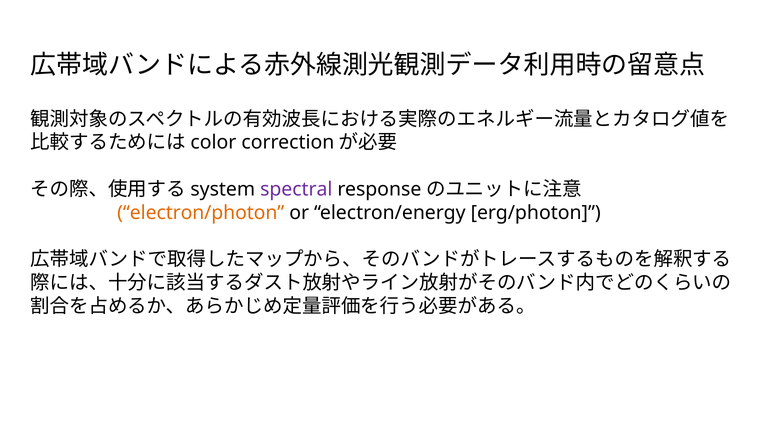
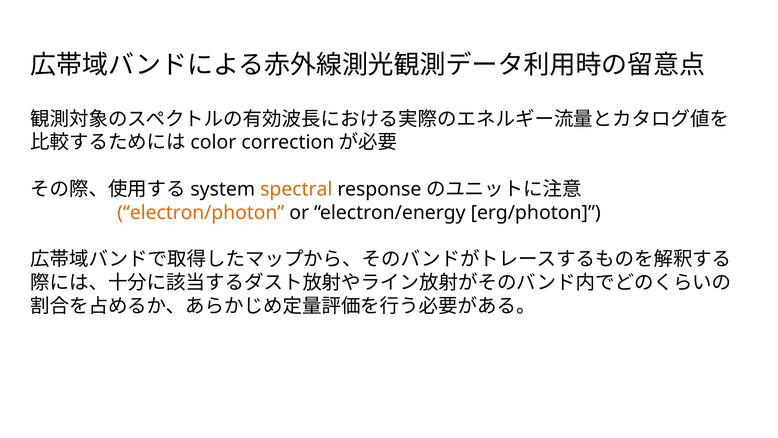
spectral colour: purple -> orange (296, 189)
